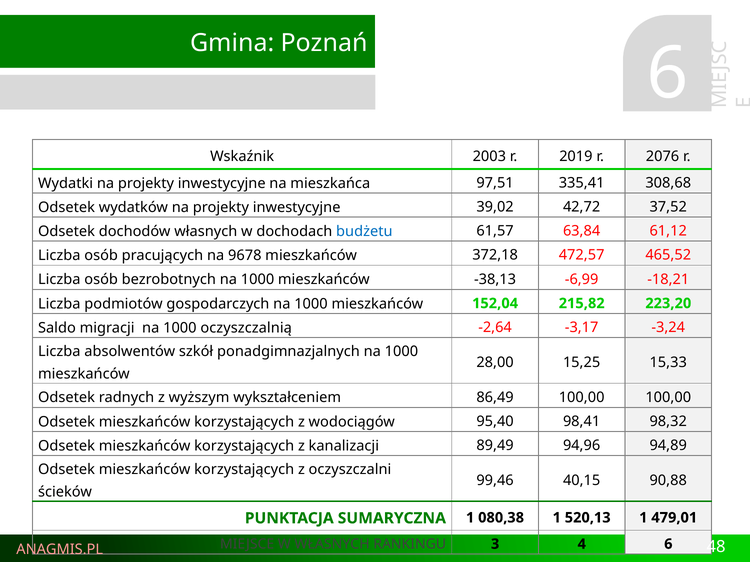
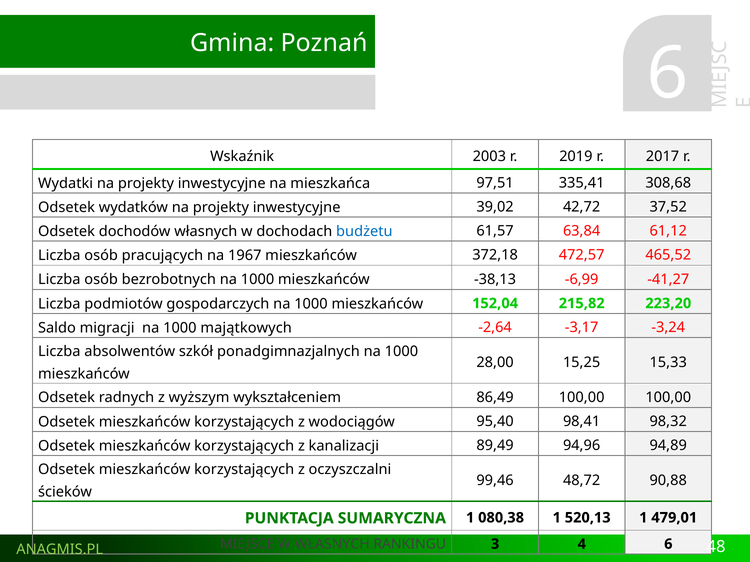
2076: 2076 -> 2017 (663, 157)
9678: 9678 -> 1967 (245, 256)
-18,21: -18,21 -> -41,27 (668, 280)
oczyszczalnią: oczyszczalnią -> majątkowych (246, 328)
40,15: 40,15 -> 48,72 (582, 481)
ANAGMIS.PL colour: pink -> light green (60, 550)
